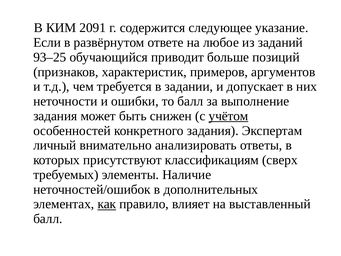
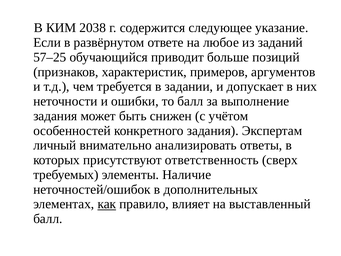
2091: 2091 -> 2038 (93, 28)
93–25: 93–25 -> 57–25 (50, 57)
учётом underline: present -> none (228, 116)
классификациям: классификациям -> ответственность (212, 160)
